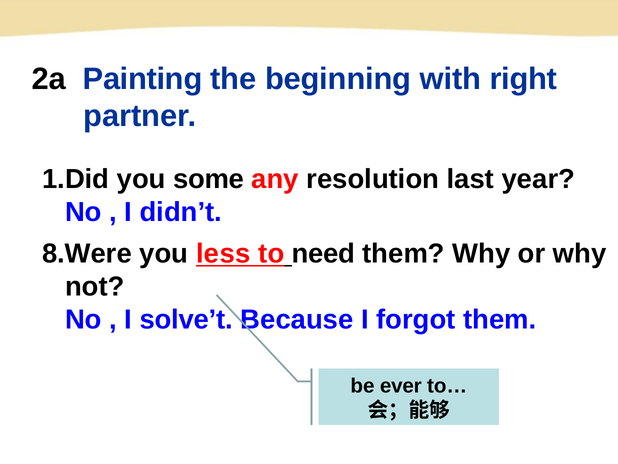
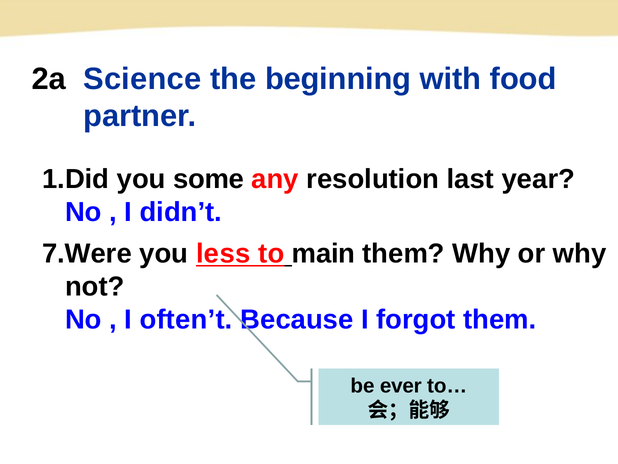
Painting: Painting -> Science (142, 79)
right: right -> food (523, 79)
8.Were: 8.Were -> 7.Were (87, 254)
need: need -> main (324, 254)
solve’t: solve’t -> often’t (186, 320)
